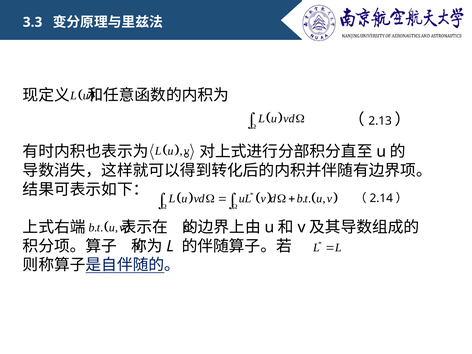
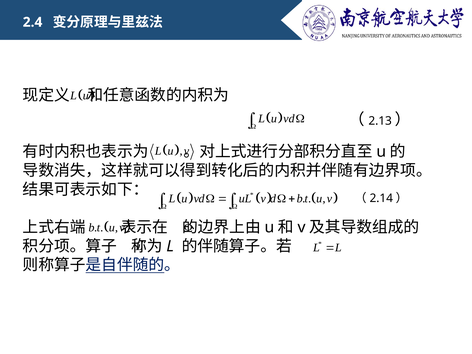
3.3: 3.3 -> 2.4 (33, 22)
